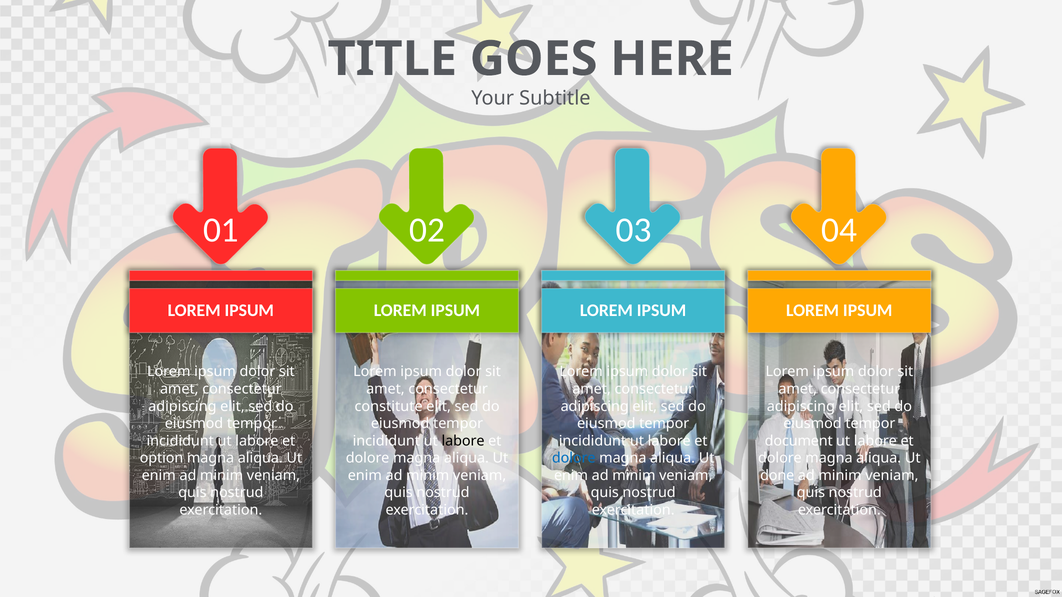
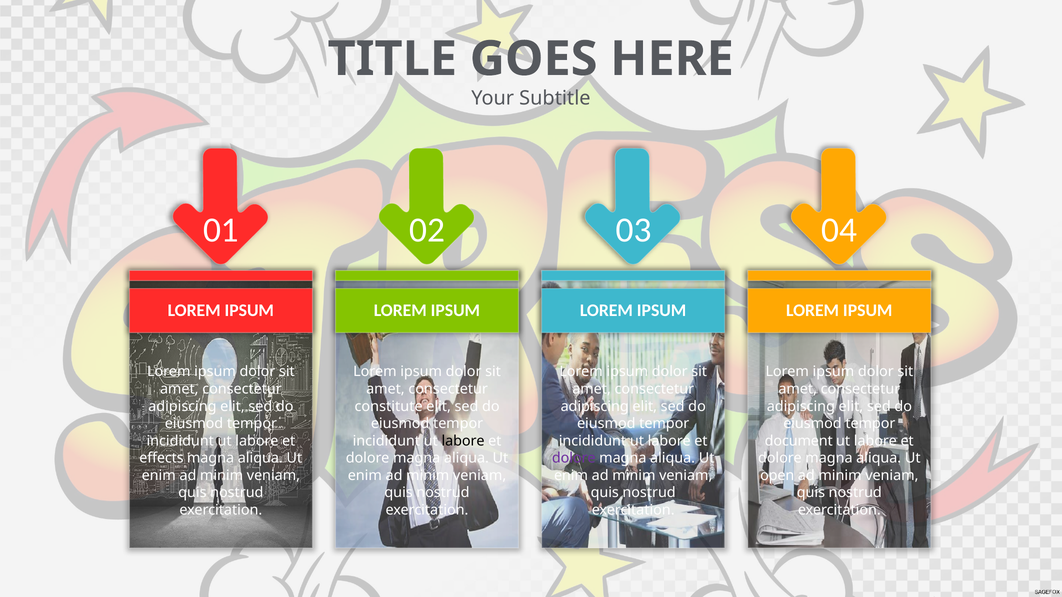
option: option -> effects (162, 458)
dolore colour: blue -> purple (574, 458)
done: done -> open (777, 476)
